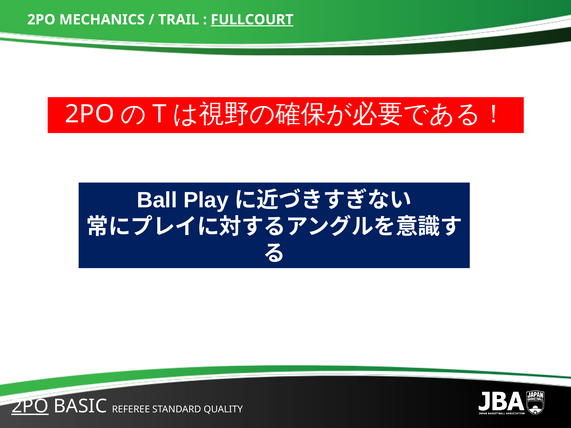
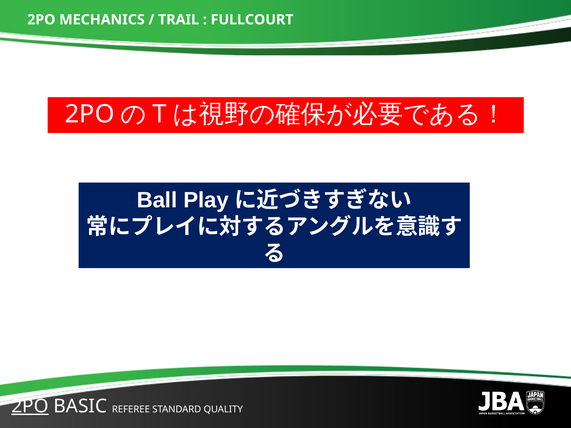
FULLCOURT underline: present -> none (252, 20)
